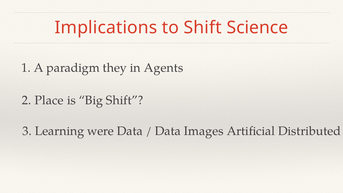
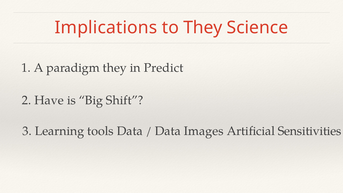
to Shift: Shift -> They (203, 28)
Agents: Agents -> Predict (164, 68)
Place: Place -> Have (49, 100)
were: were -> tools (100, 131)
Distributed: Distributed -> Sensitivities (310, 131)
